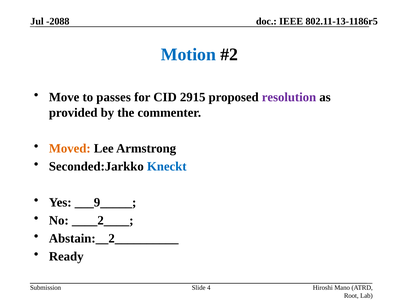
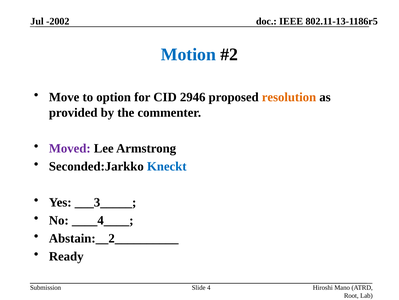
-2088: -2088 -> -2002 (58, 21)
passes: passes -> option (114, 97)
2915: 2915 -> 2946 (193, 97)
resolution colour: purple -> orange (289, 97)
Moved colour: orange -> purple (70, 148)
___9_____: ___9_____ -> ___3_____ (106, 202)
____2____: ____2____ -> ____4____ (103, 220)
